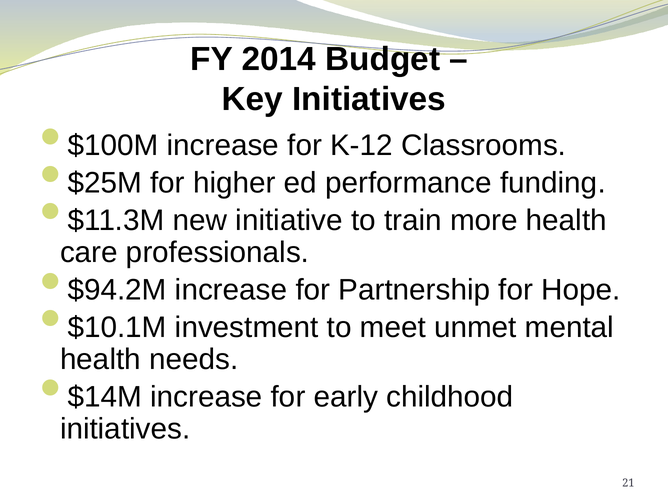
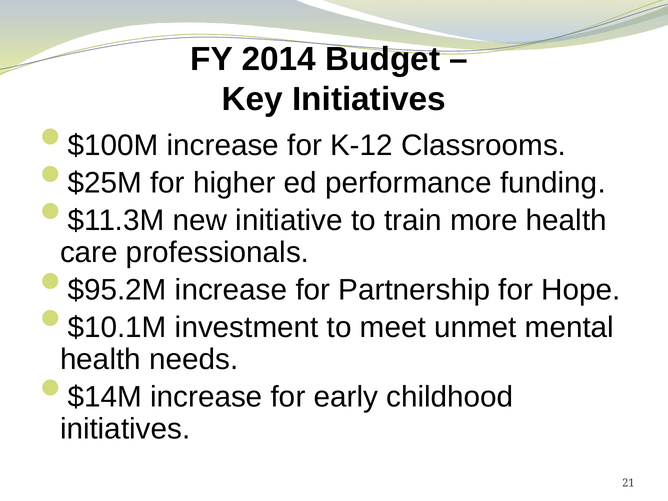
$94.2M: $94.2M -> $95.2M (117, 290)
